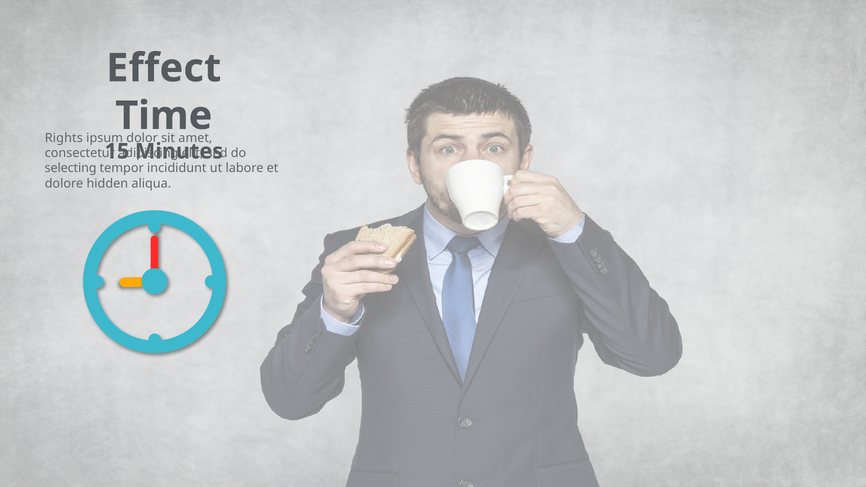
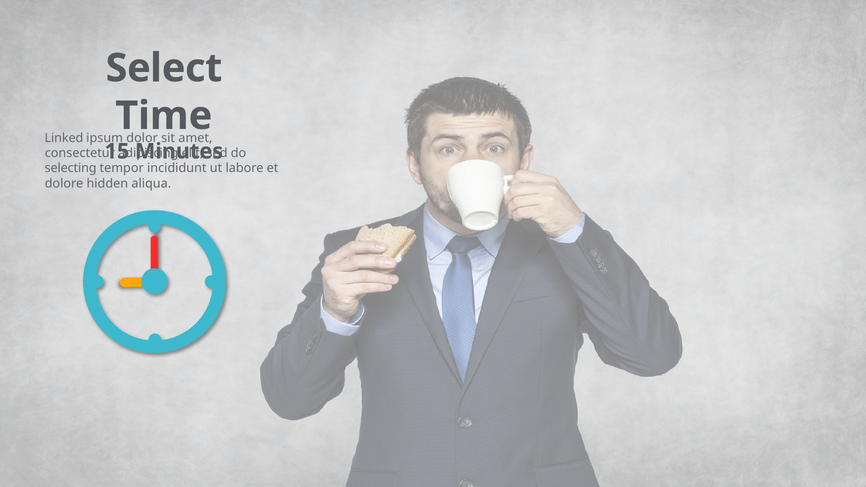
Effect: Effect -> Select (164, 68)
Rights: Rights -> Linked (64, 138)
